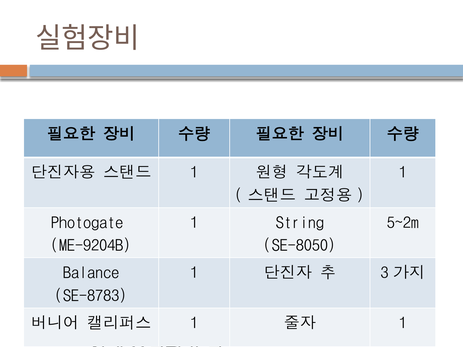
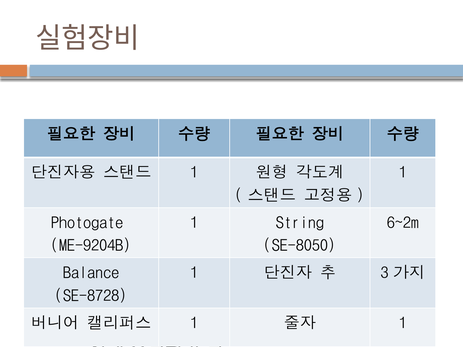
5~2m: 5~2m -> 6~2m (403, 223)
SE-8783: SE-8783 -> SE-8728 (91, 296)
